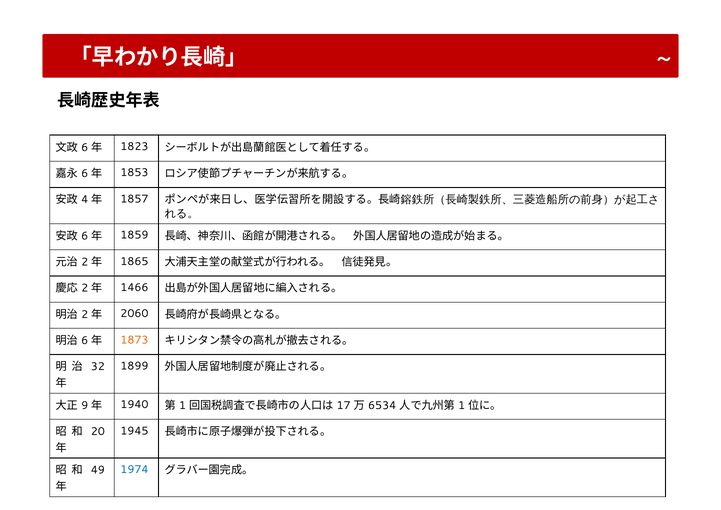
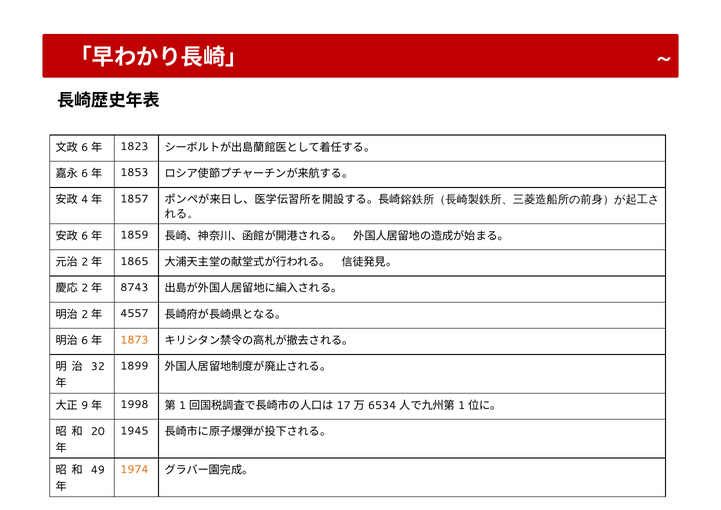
1466: 1466 -> 8743 (134, 287)
2060: 2060 -> 4557 (134, 314)
1940: 1940 -> 1998 (134, 405)
1974 colour: blue -> orange (134, 469)
